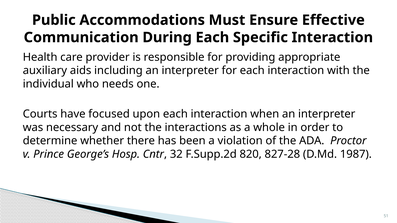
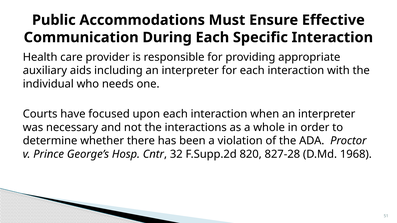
1987: 1987 -> 1968 (356, 154)
